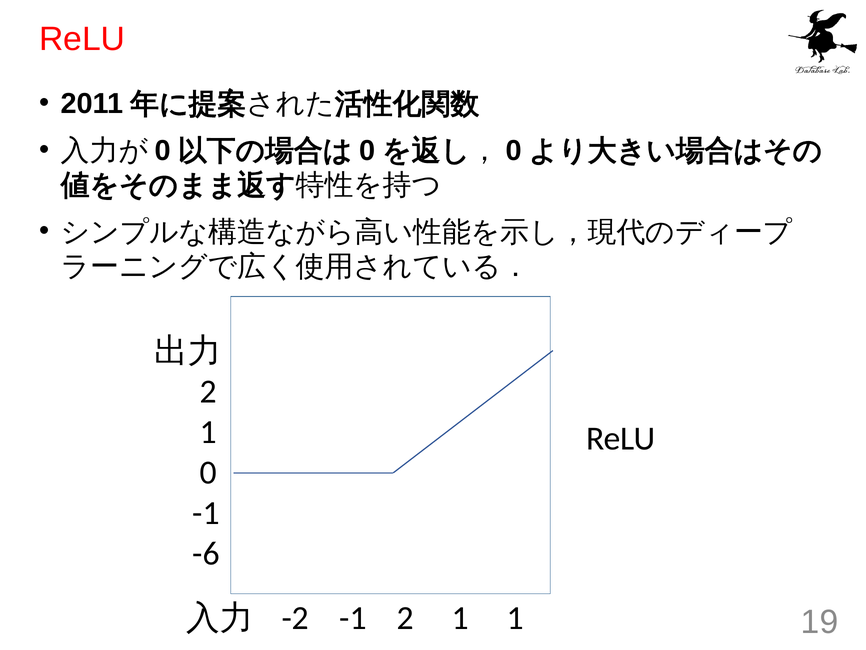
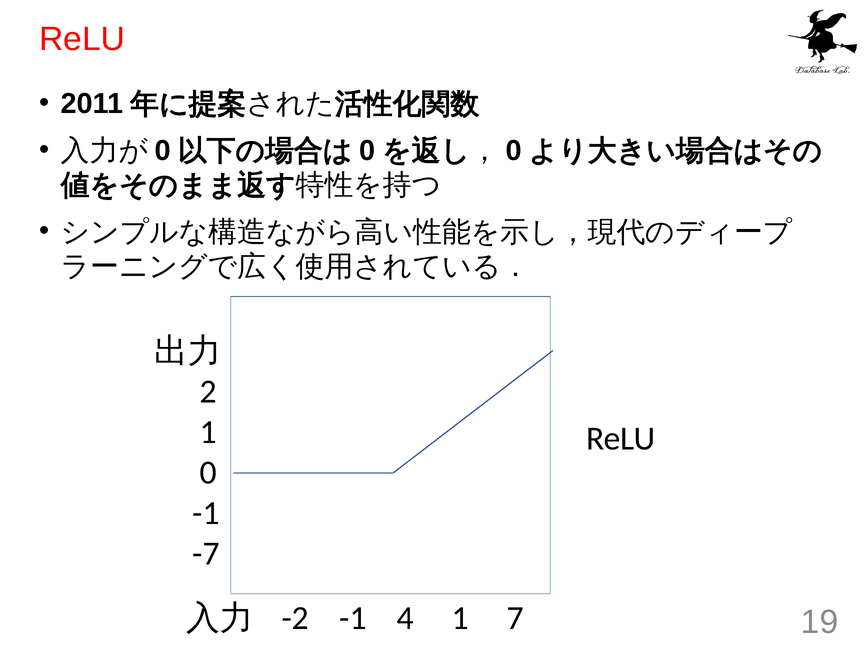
-6: -6 -> -7 (206, 553)
-1 2: 2 -> 4 (405, 618)
1 1: 1 -> 7 (515, 618)
